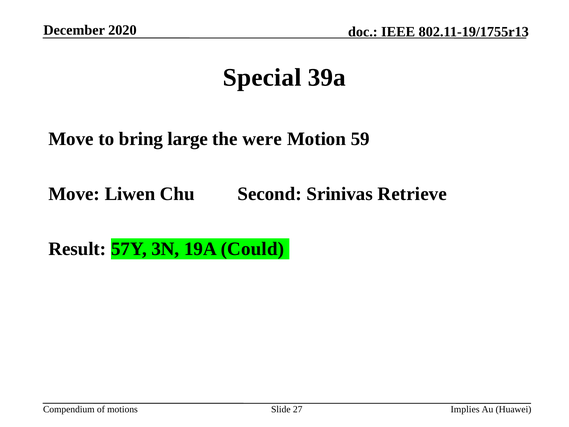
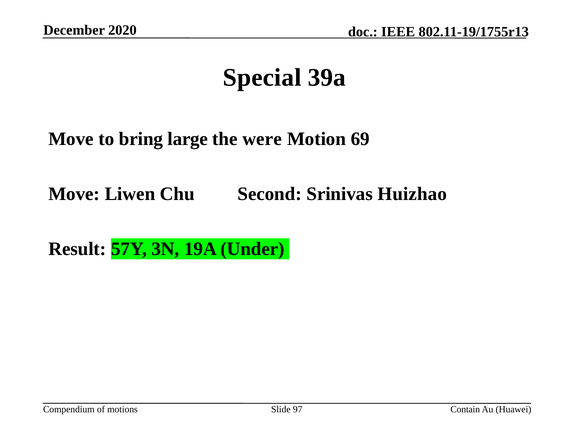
59: 59 -> 69 (360, 139)
Retrieve: Retrieve -> Huizhao (412, 194)
Could: Could -> Under (253, 249)
27: 27 -> 97 (298, 409)
Implies: Implies -> Contain (465, 409)
